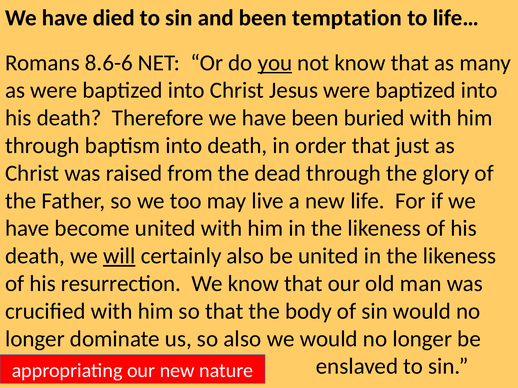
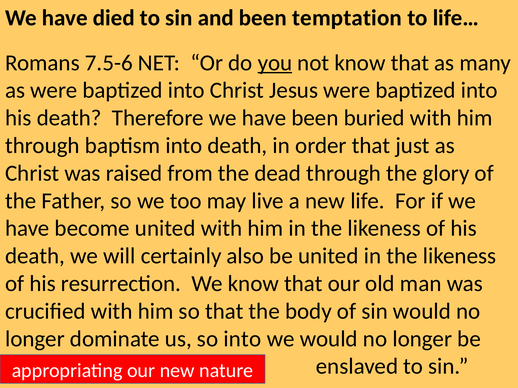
8.6-6: 8.6-6 -> 7.5-6 (109, 63)
will underline: present -> none (119, 256)
so also: also -> into (242, 339)
